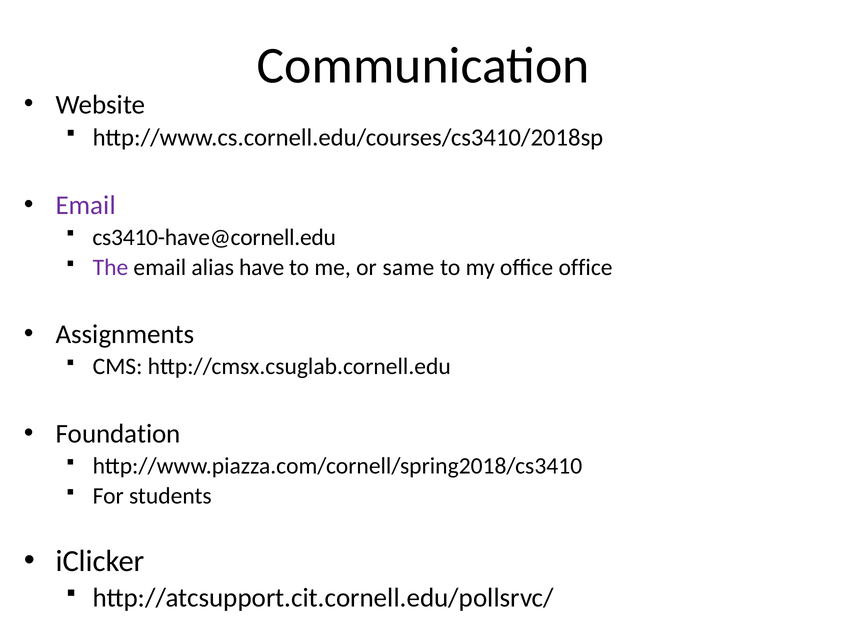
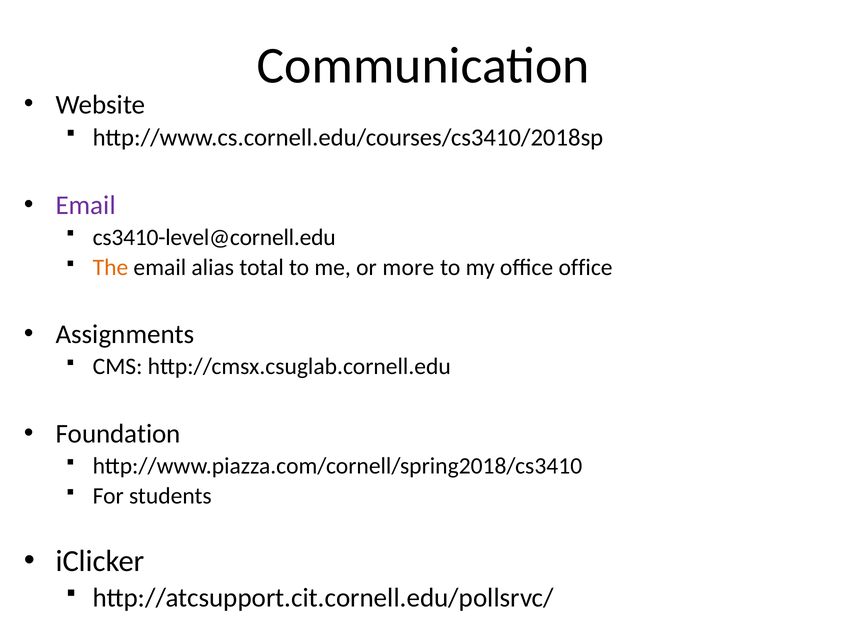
cs3410-have@cornell.edu: cs3410-have@cornell.edu -> cs3410-level@cornell.edu (214, 237)
The colour: purple -> orange (110, 267)
have: have -> total (262, 267)
same: same -> more (408, 267)
